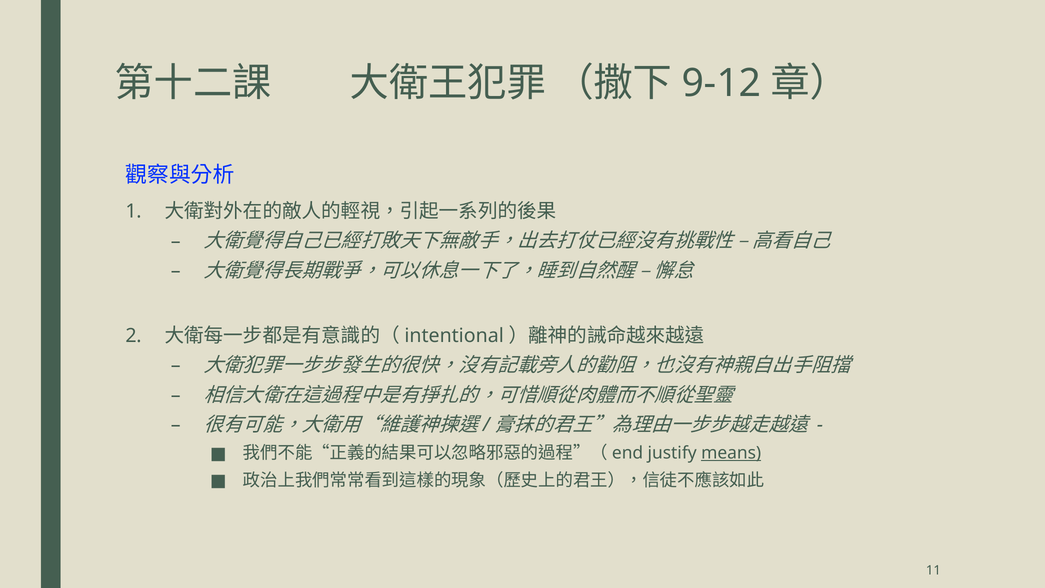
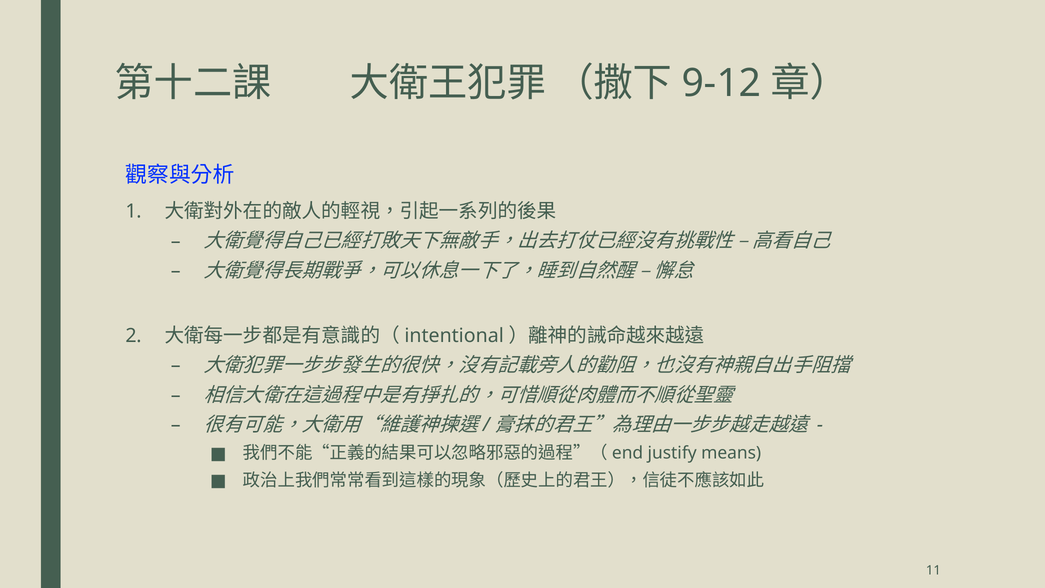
means underline: present -> none (731, 453)
